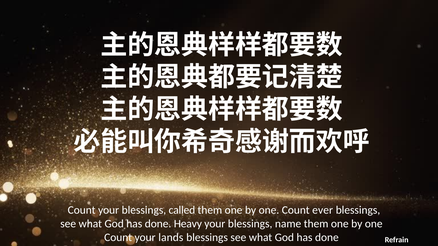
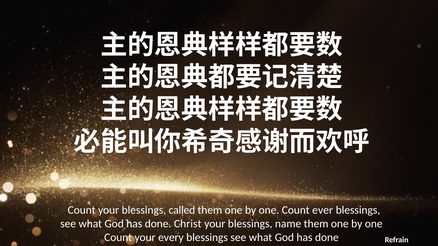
Heavy: Heavy -> Christ (188, 224)
lands: lands -> every (171, 238)
